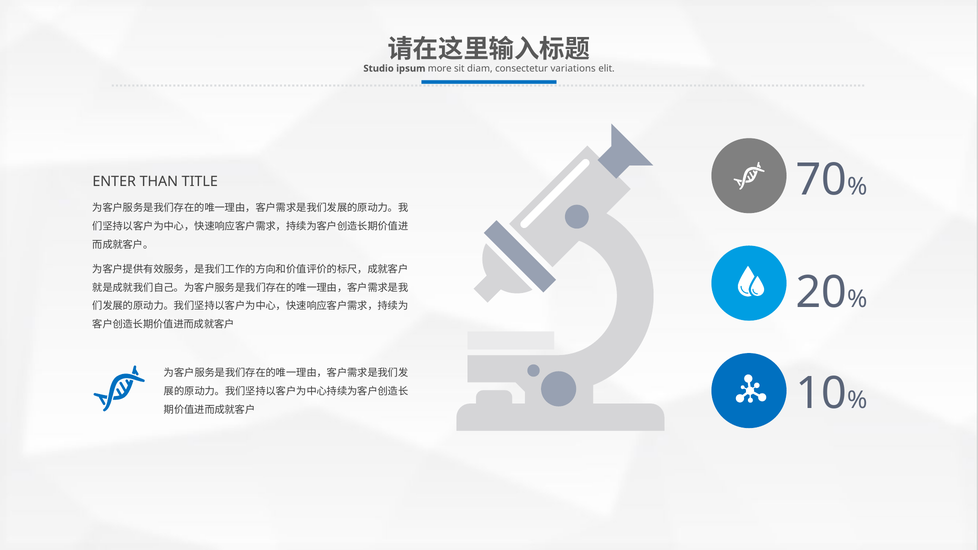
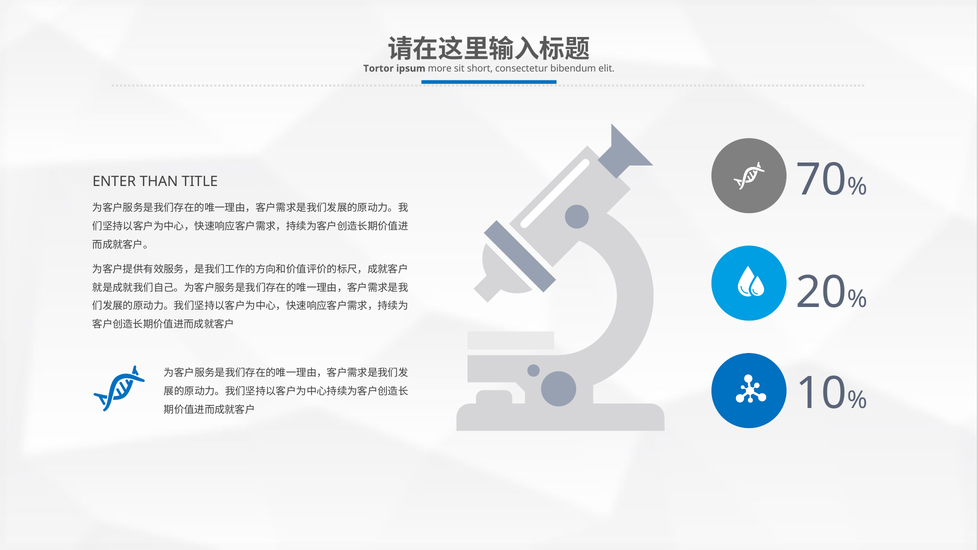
Studio: Studio -> Tortor (379, 68)
diam: diam -> short (480, 68)
variations: variations -> bibendum (573, 68)
